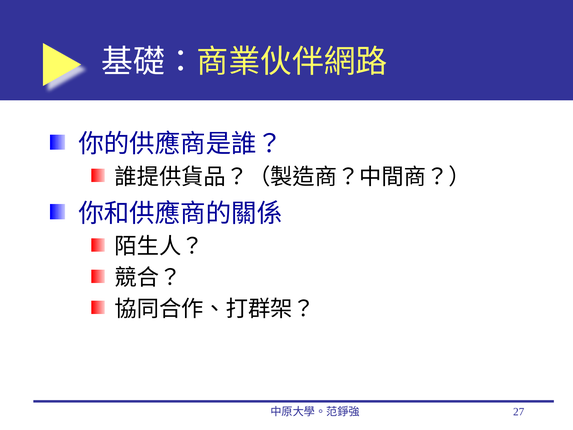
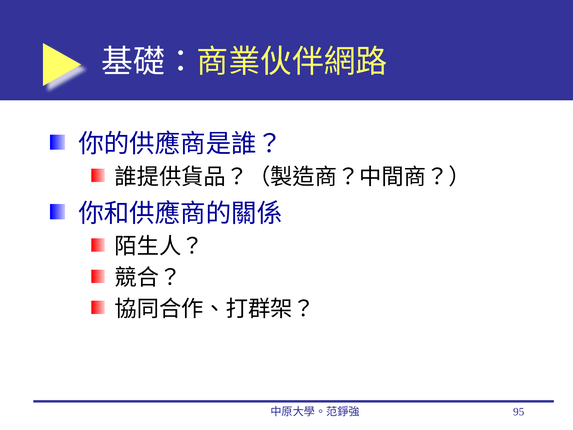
27: 27 -> 95 (519, 411)
